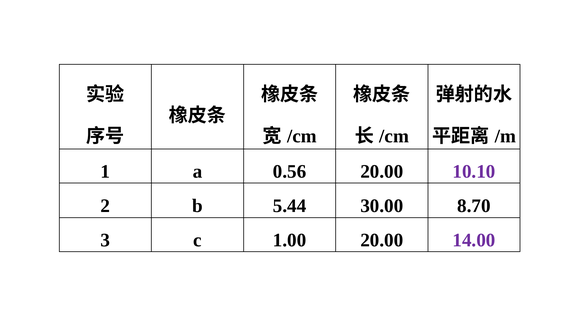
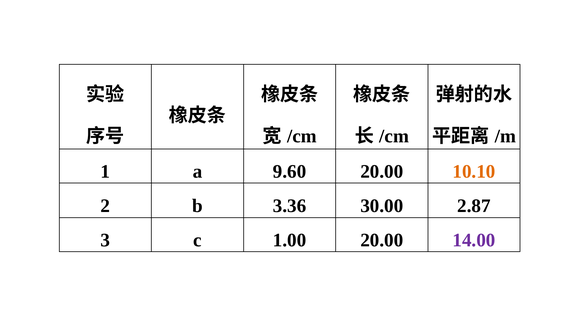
0.56: 0.56 -> 9.60 (290, 171)
10.10 colour: purple -> orange (474, 171)
5.44: 5.44 -> 3.36 (290, 206)
8.70: 8.70 -> 2.87 (474, 206)
